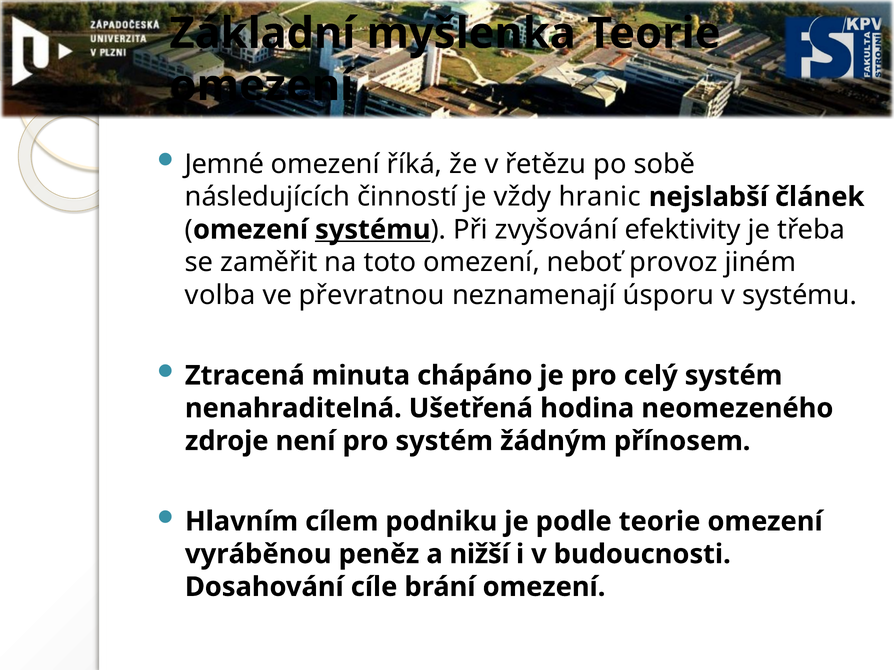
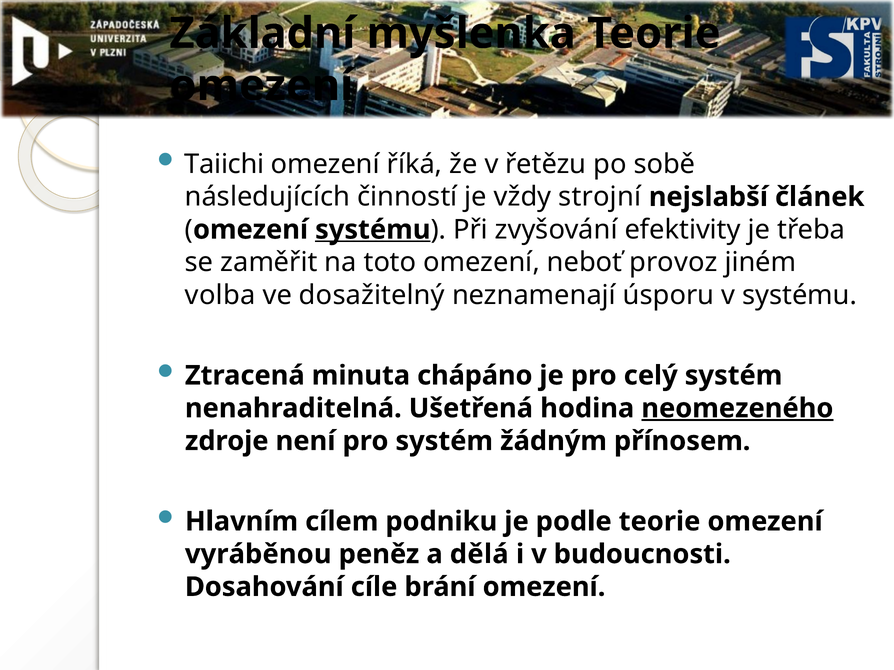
Jemné: Jemné -> Taiichi (224, 164)
hranic: hranic -> strojní (600, 197)
převratnou: převratnou -> dosažitelný (372, 295)
neomezeného underline: none -> present (737, 409)
nižší: nižší -> dělá (479, 555)
